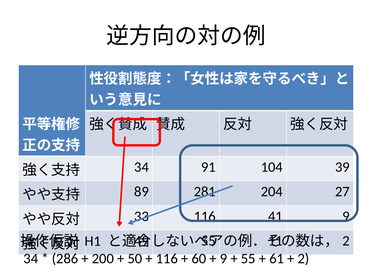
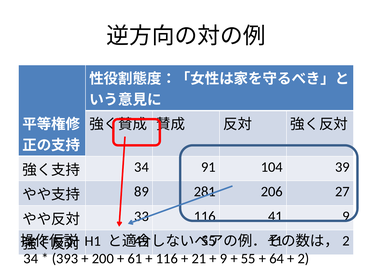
204: 204 -> 206 (272, 192)
286: 286 -> 393 (65, 258)
50: 50 -> 61 (135, 258)
60: 60 -> 21 (199, 258)
61: 61 -> 64 (277, 258)
